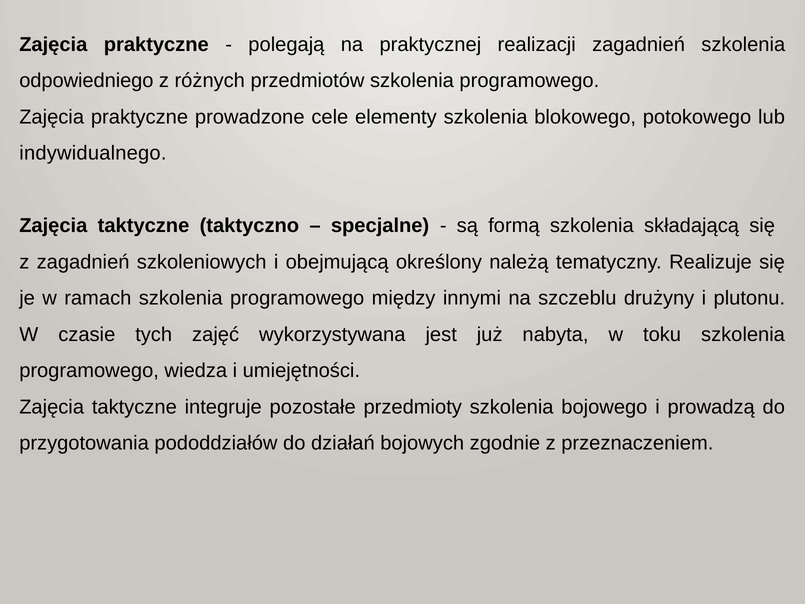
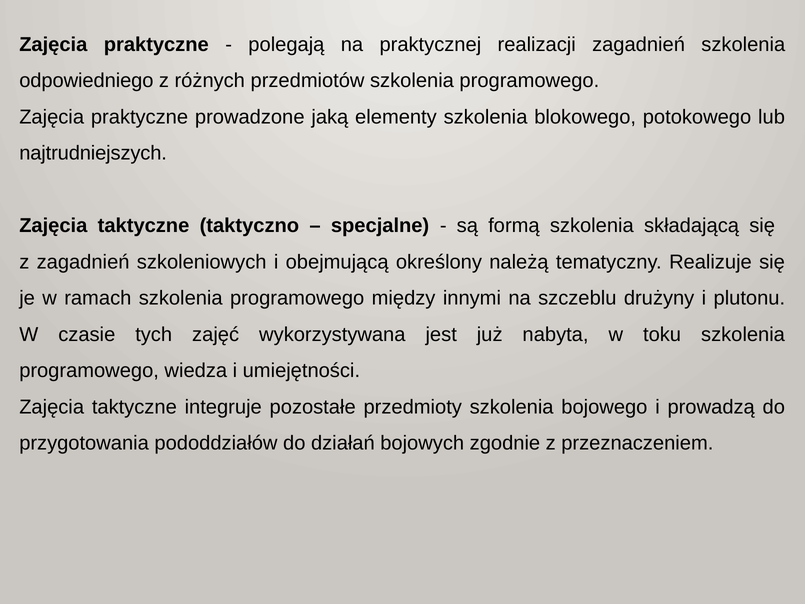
cele: cele -> jaką (330, 117)
indywidualnego: indywidualnego -> najtrudniejszych (93, 153)
